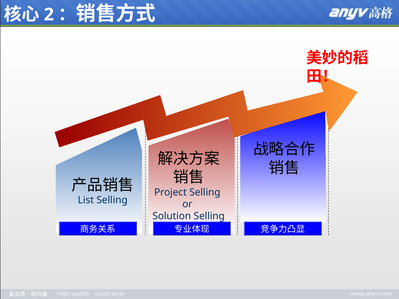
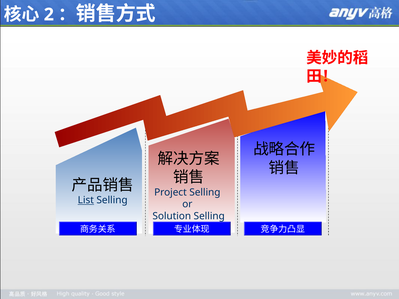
List underline: none -> present (86, 200)
